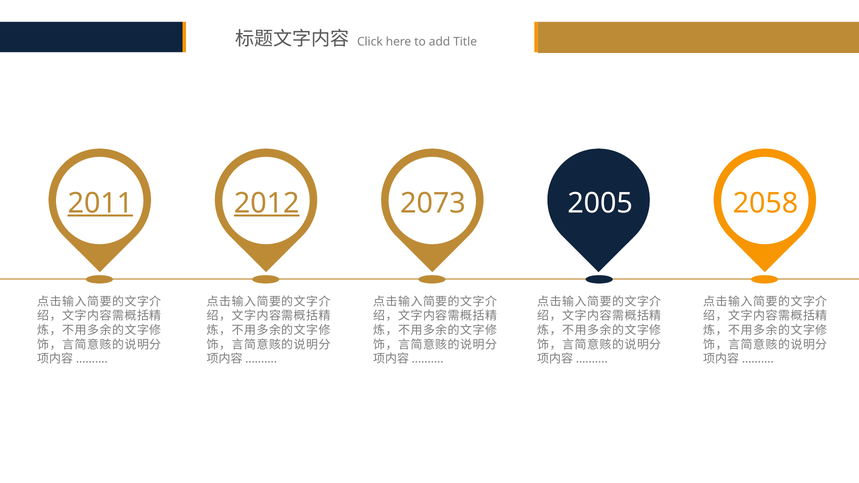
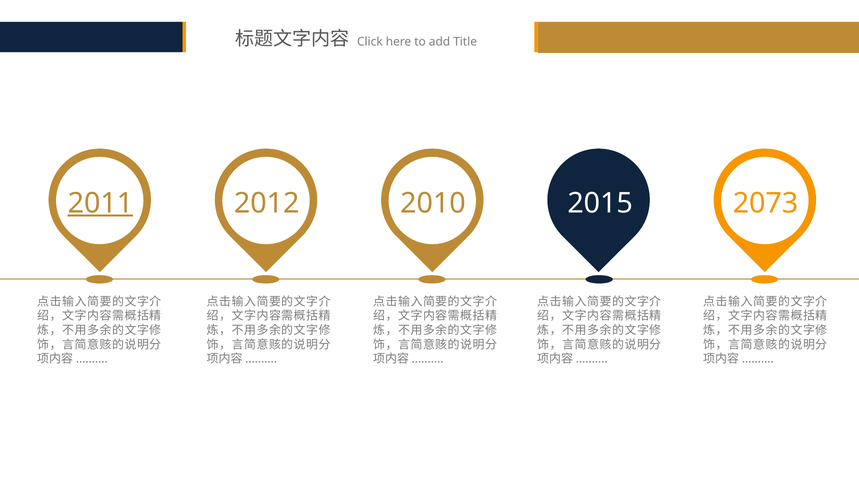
2012 underline: present -> none (267, 203)
2073: 2073 -> 2010 (433, 203)
2005: 2005 -> 2015 (600, 203)
2058: 2058 -> 2073 (765, 203)
